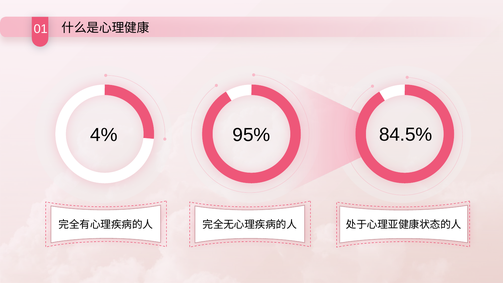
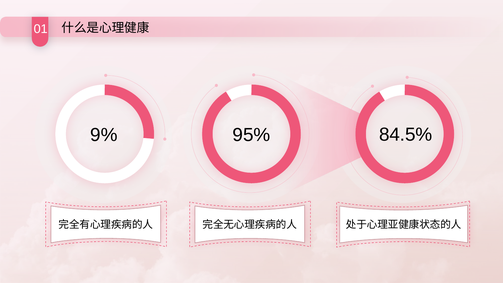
4%: 4% -> 9% (104, 135)
